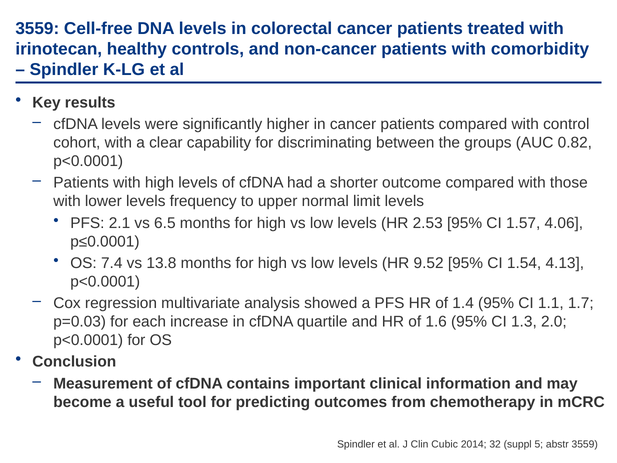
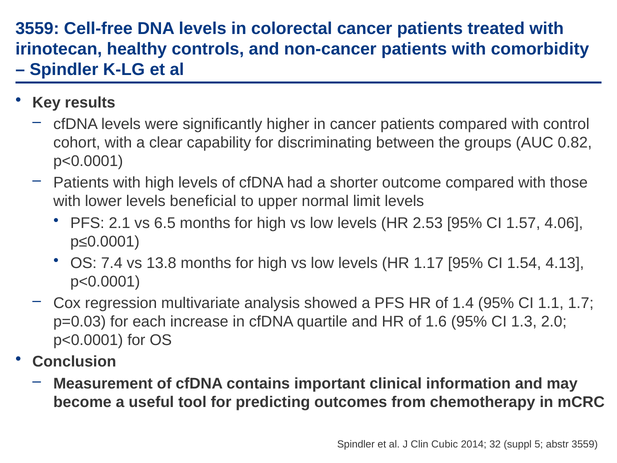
frequency: frequency -> beneficial (203, 201)
9.52: 9.52 -> 1.17 (429, 263)
